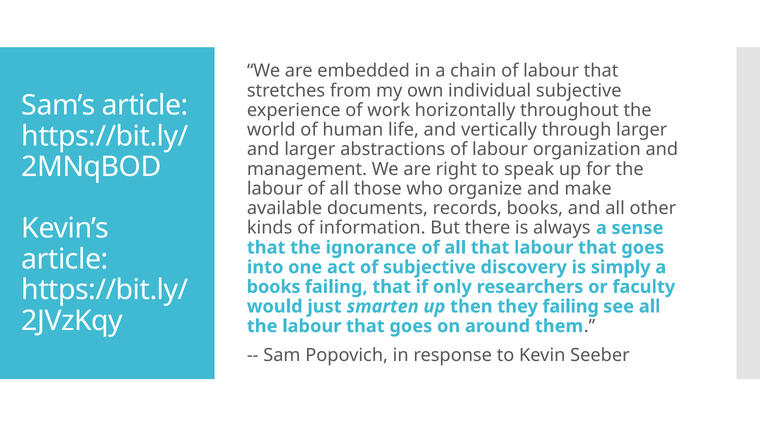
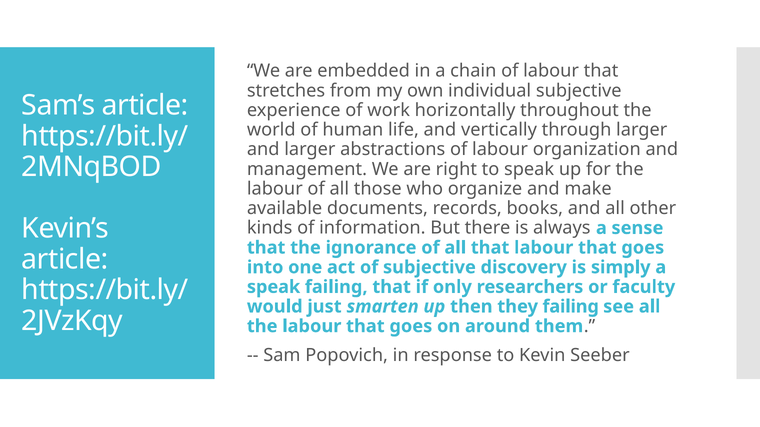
books: books -> speak (274, 287)
